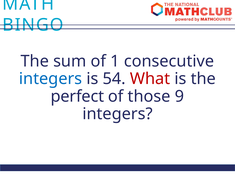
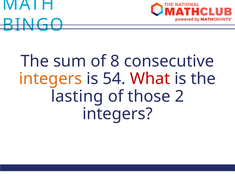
1: 1 -> 8 (115, 61)
integers colour: blue -> orange (51, 79)
perfect: perfect -> lasting (77, 96)
9: 9 -> 2 (179, 96)
